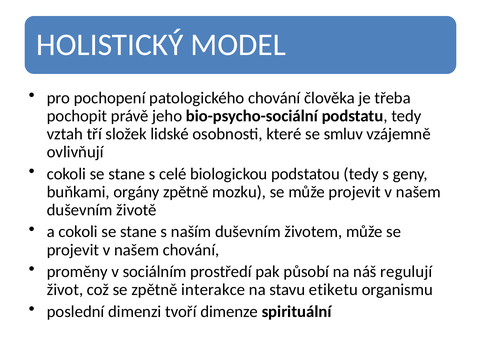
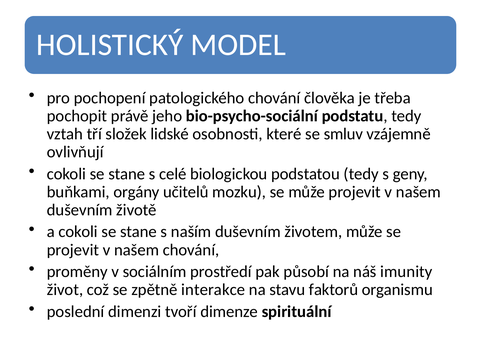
orgány zpětně: zpětně -> učitelů (186, 192)
regulují: regulují -> imunity (406, 272)
etiketu: etiketu -> faktorů (334, 290)
